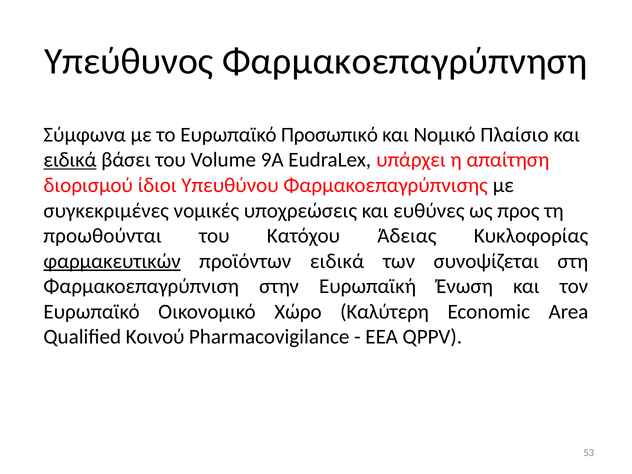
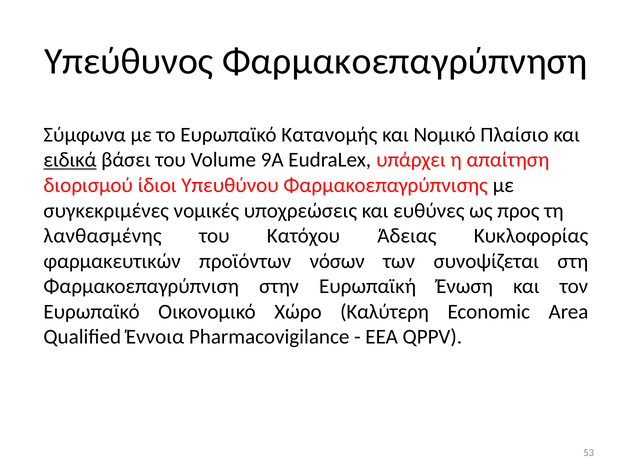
Προσωπικό: Προσωπικό -> Κατανομής (329, 135)
προωθούνται: προωθούνται -> λανθασμένης (103, 236)
φαρμακευτικών underline: present -> none (112, 261)
προϊόντων ειδικά: ειδικά -> νόσων (337, 261)
Κοινού: Κοινού -> Έννοια (155, 337)
